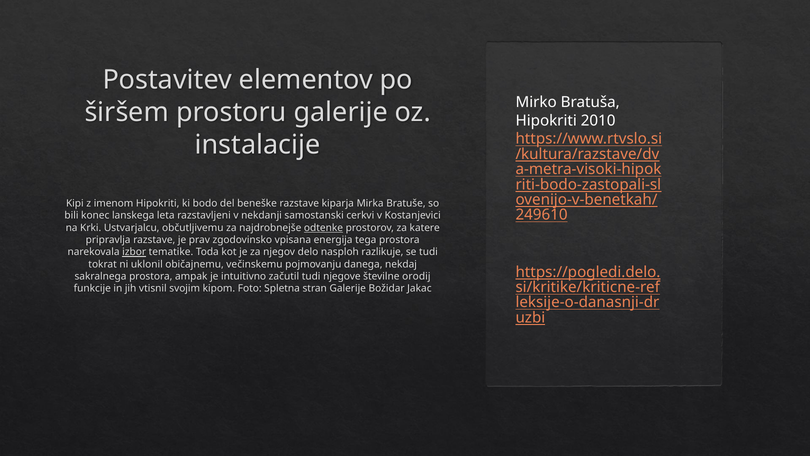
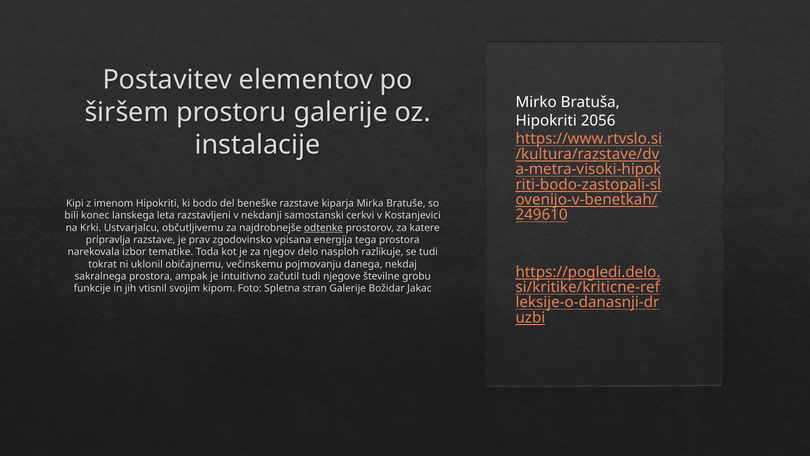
2010: 2010 -> 2056 (598, 121)
izbor underline: present -> none (134, 252)
orodij: orodij -> grobu (416, 276)
